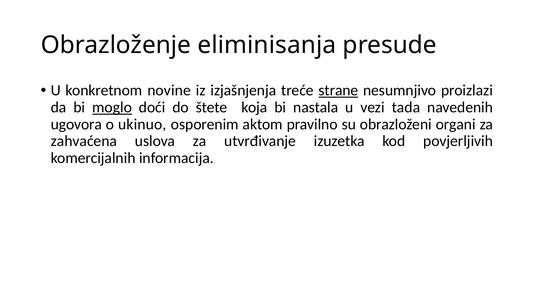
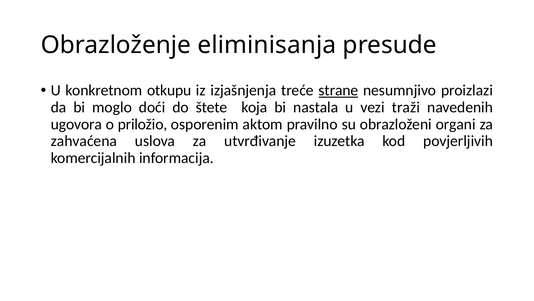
novine: novine -> otkupu (169, 90)
moglo underline: present -> none (112, 107)
tada: tada -> traži (406, 107)
ukinuo: ukinuo -> priložio (143, 124)
